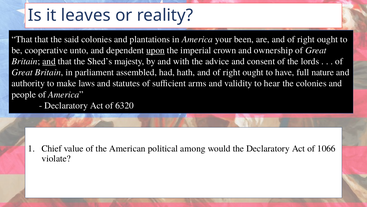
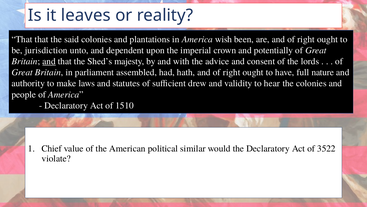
your: your -> wish (224, 39)
cooperative: cooperative -> jurisdiction (46, 50)
upon underline: present -> none (156, 50)
ownership: ownership -> potentially (273, 50)
arms: arms -> drew (197, 83)
6320: 6320 -> 1510 (125, 105)
among: among -> similar (193, 148)
1066: 1066 -> 3522 (326, 148)
